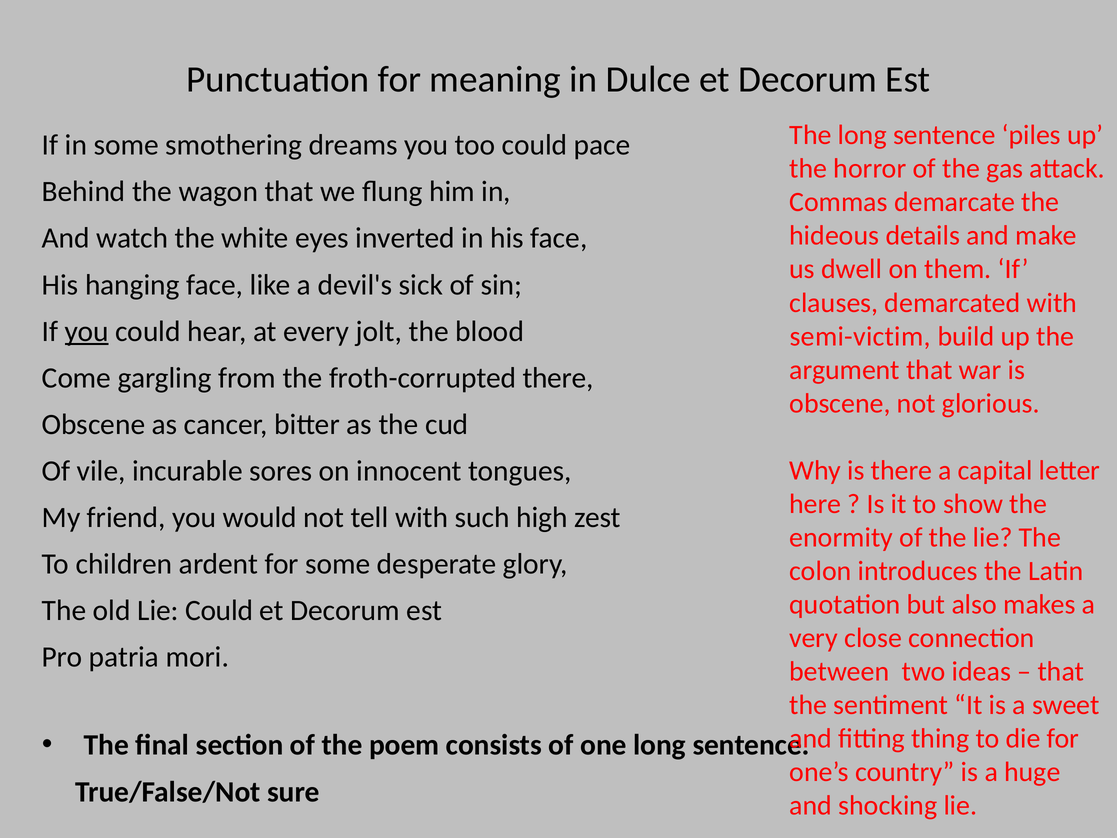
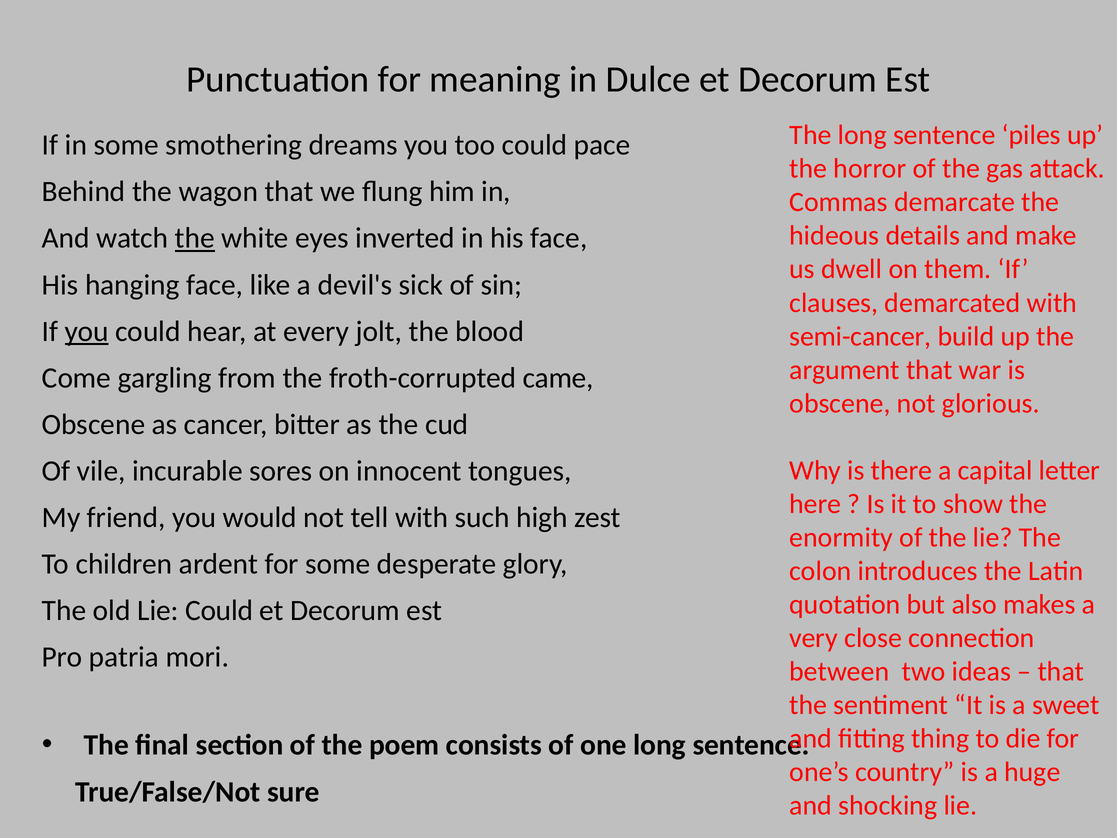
the underline: none -> present (195, 238)
semi-victim: semi-victim -> semi-cancer (860, 336)
froth-corrupted there: there -> came (558, 378)
